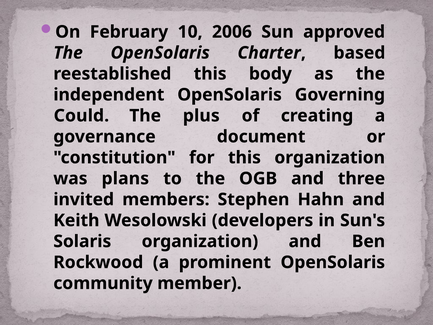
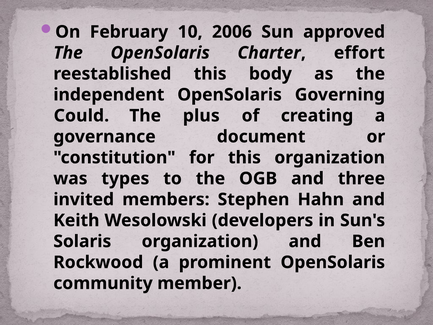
based: based -> effort (359, 53)
plans: plans -> types (125, 178)
